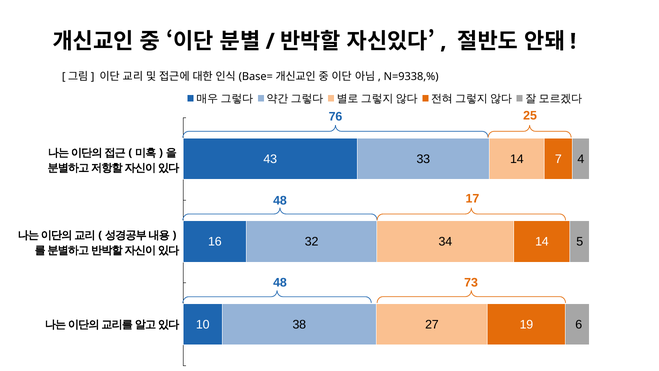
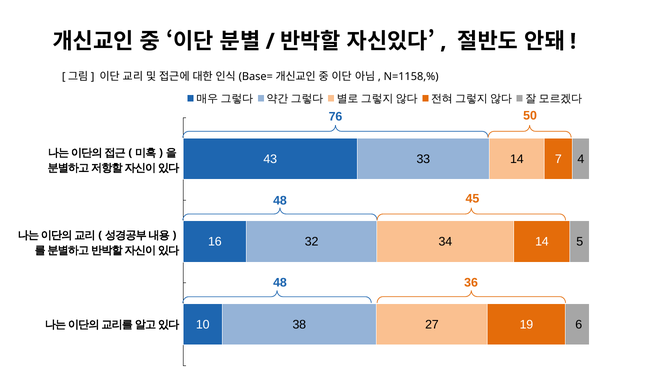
N=9338,%: N=9338,% -> N=1158,% (411, 77)
25: 25 -> 50 (530, 116)
17: 17 -> 45 (472, 198)
73: 73 -> 36 (471, 283)
